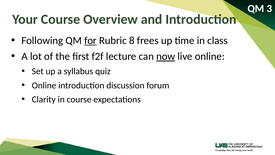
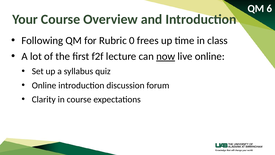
3: 3 -> 6 (269, 9)
for underline: present -> none (90, 40)
8: 8 -> 0 (132, 40)
